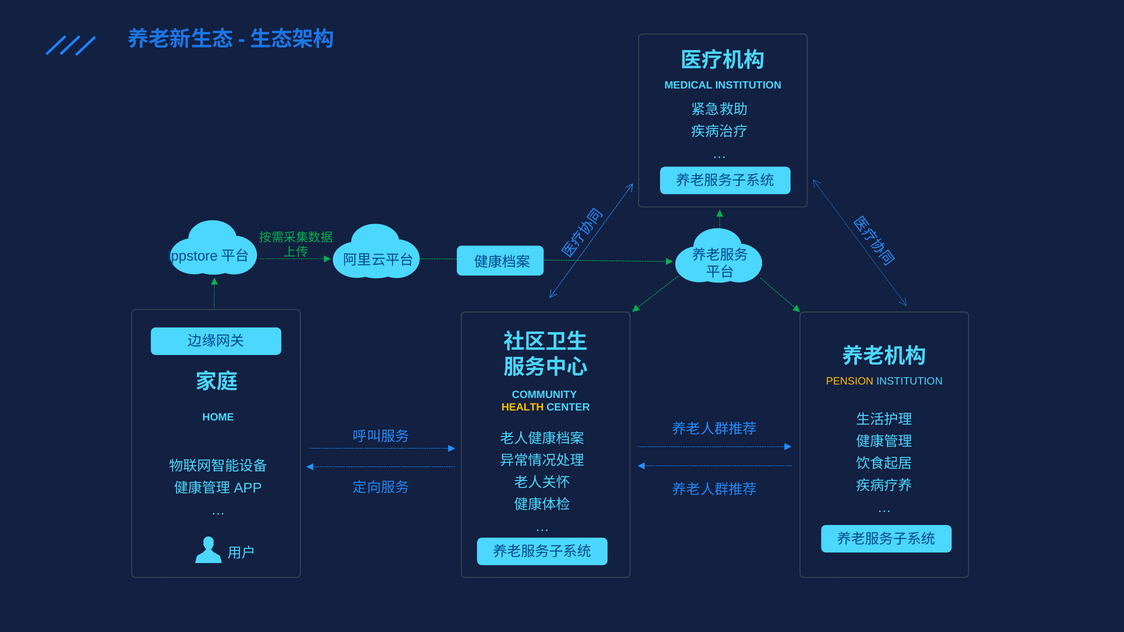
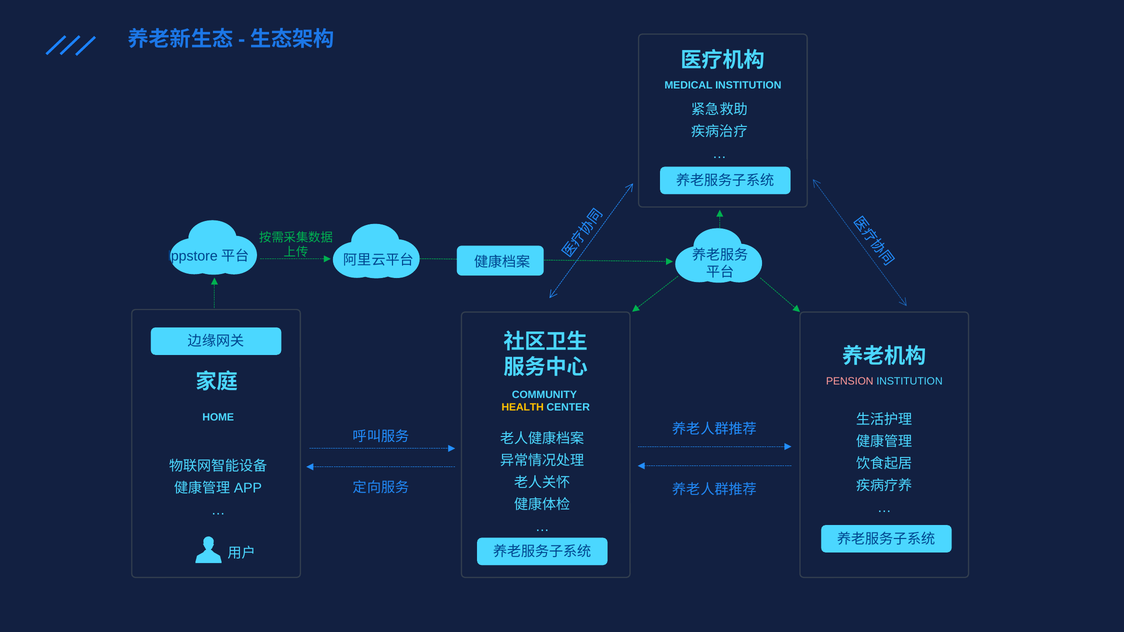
PENSION colour: yellow -> pink (850, 381)
